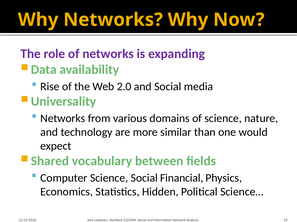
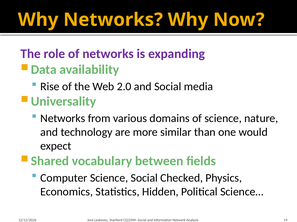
Financial: Financial -> Checked (182, 178)
